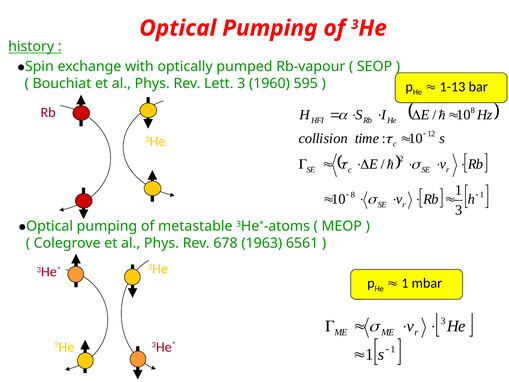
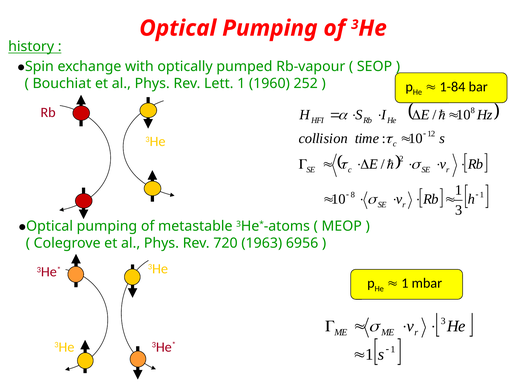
Lett 3: 3 -> 1 (241, 84)
595: 595 -> 252 (306, 84)
1-13: 1-13 -> 1-84 (452, 87)
678: 678 -> 720 (226, 243)
6561: 6561 -> 6956 (302, 243)
